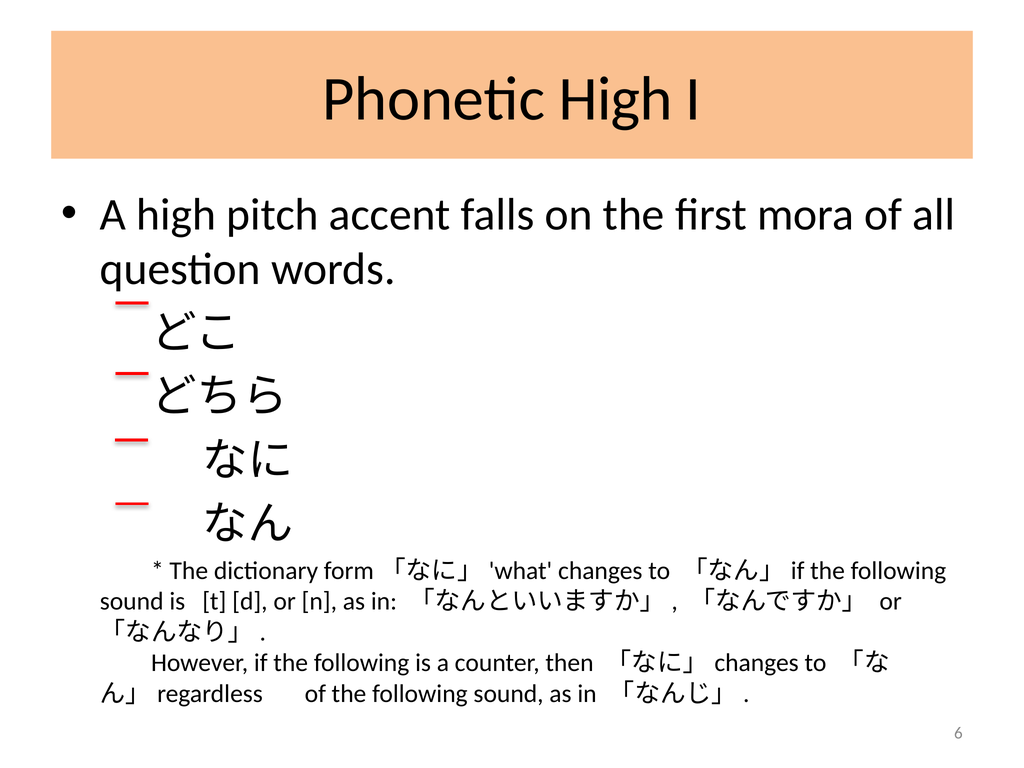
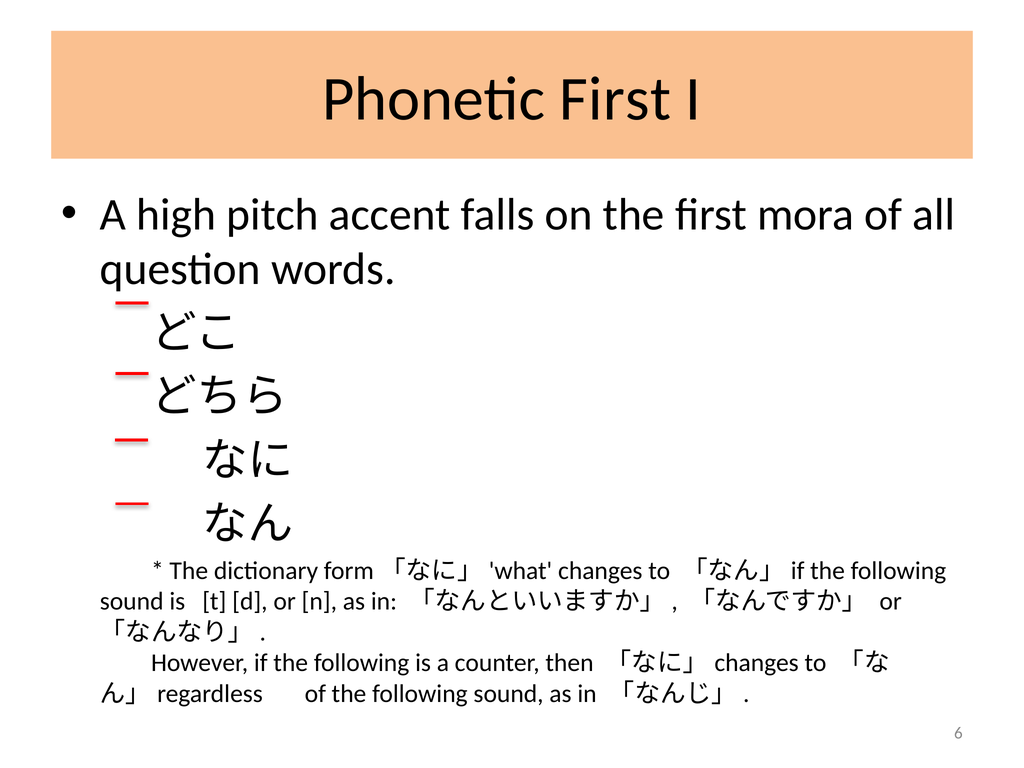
Phonetic High: High -> First (615, 99)
